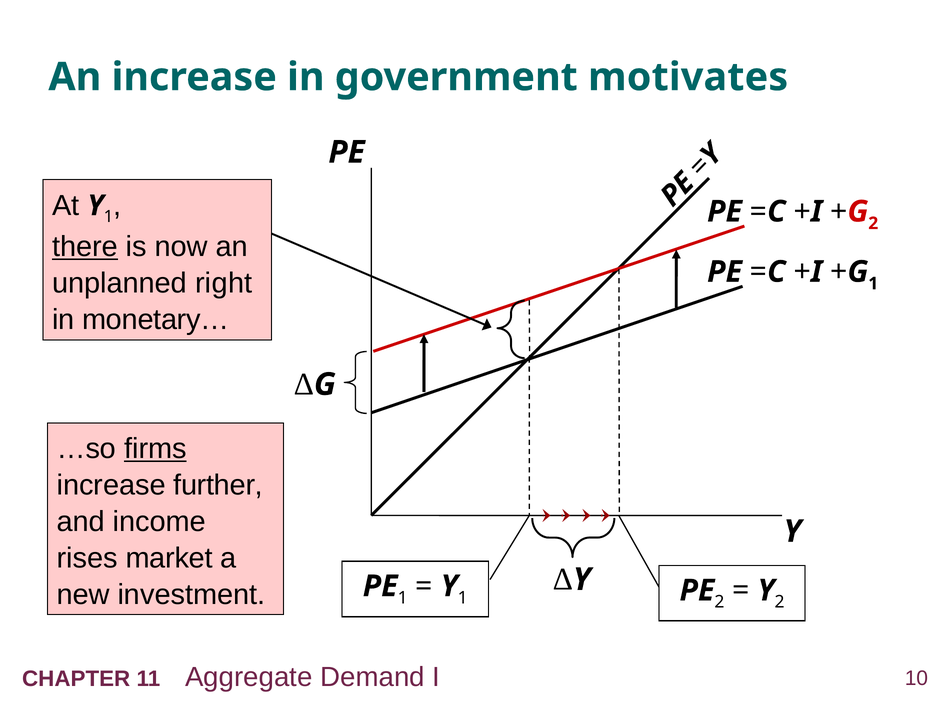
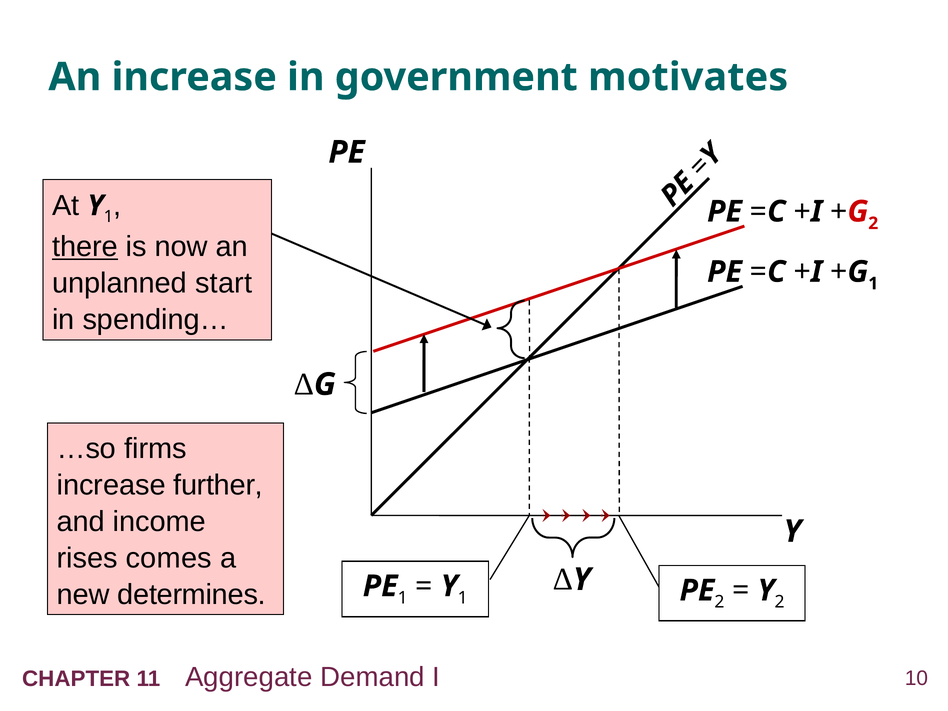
right: right -> start (224, 283)
monetary…: monetary… -> spending… (156, 320)
firms underline: present -> none (155, 449)
market: market -> comes (169, 558)
investment: investment -> determines (192, 595)
